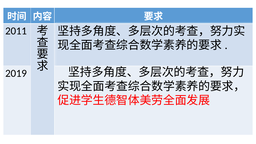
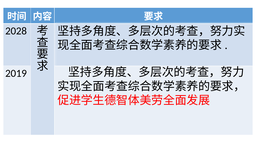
2011: 2011 -> 2028 (16, 31)
